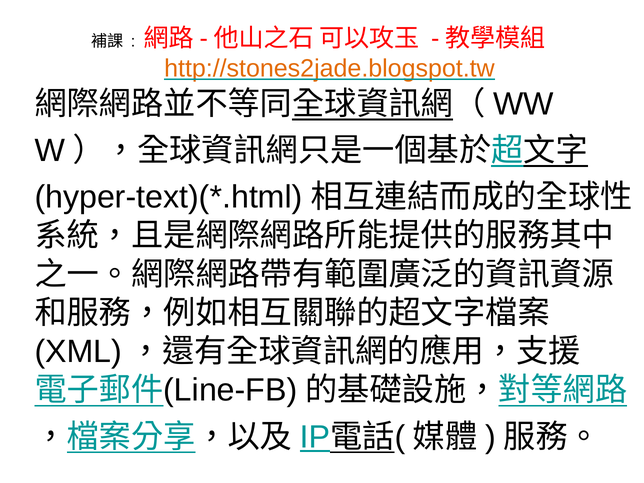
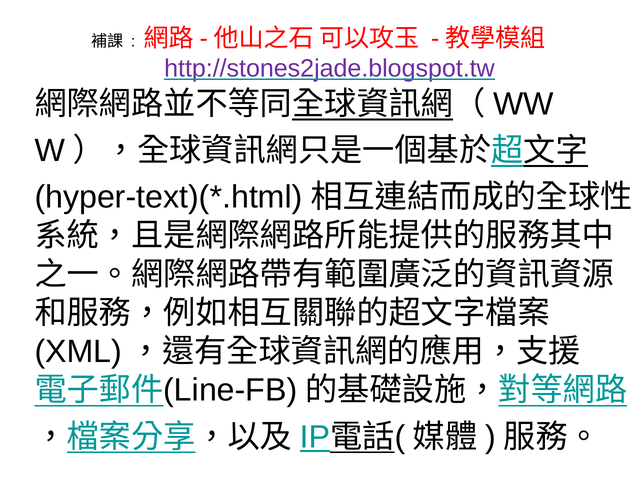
http://stones2jade.blogspot.tw colour: orange -> purple (329, 68)
